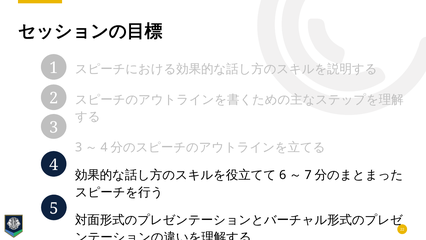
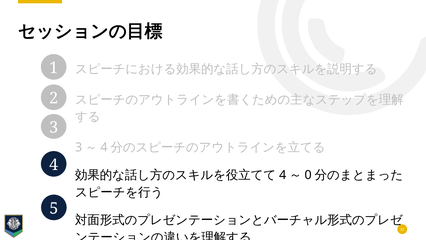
6: 6 -> 4 (283, 175)
7: 7 -> 0 (308, 175)
